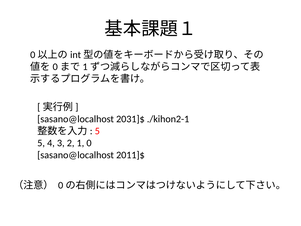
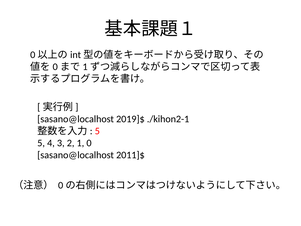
2031]$: 2031]$ -> 2019]$ (130, 119)
